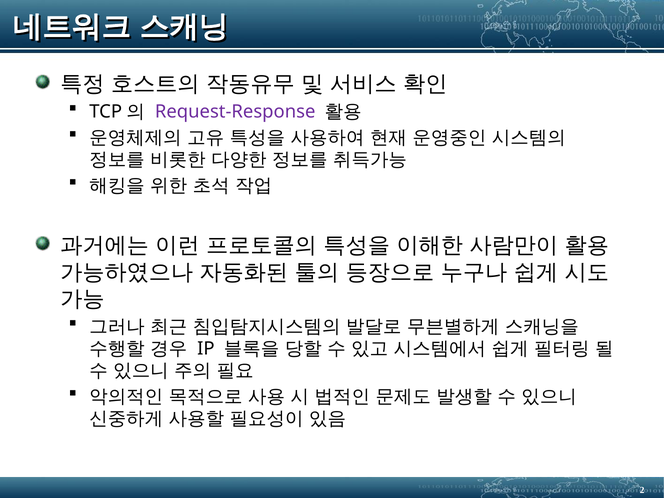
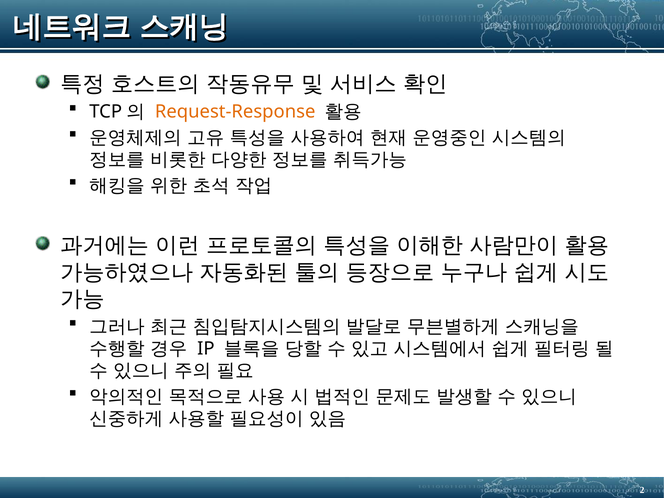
Request-Response colour: purple -> orange (235, 112)
